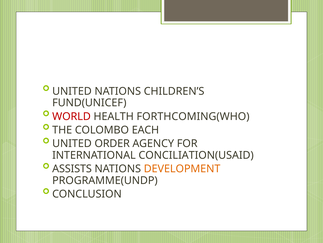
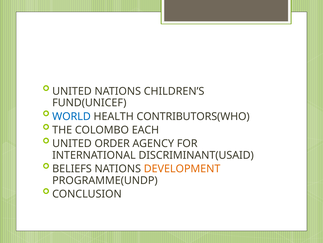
WORLD colour: red -> blue (71, 116)
FORTHCOMING(WHO: FORTHCOMING(WHO -> CONTRIBUTORS(WHO (193, 116)
CONCILIATION(USAID: CONCILIATION(USAID -> DISCRIMINANT(USAID (196, 155)
ASSISTS: ASSISTS -> BELIEFS (72, 168)
